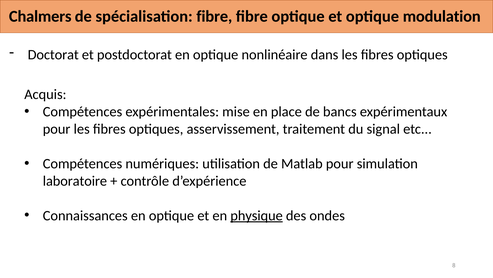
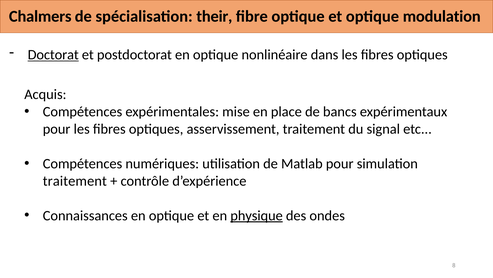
spécialisation fibre: fibre -> their (214, 16)
Doctorat underline: none -> present (53, 55)
laboratoire: laboratoire -> traitement (75, 181)
